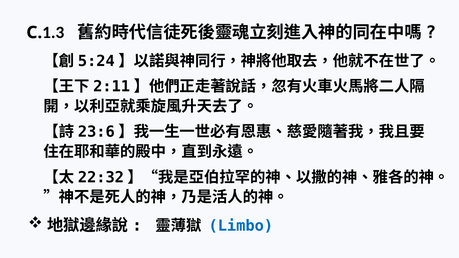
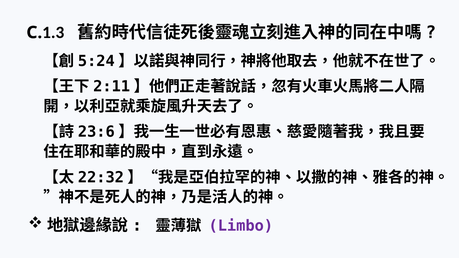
Limbo colour: blue -> purple (241, 226)
